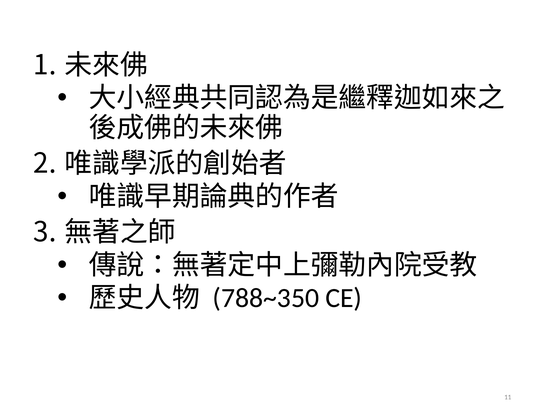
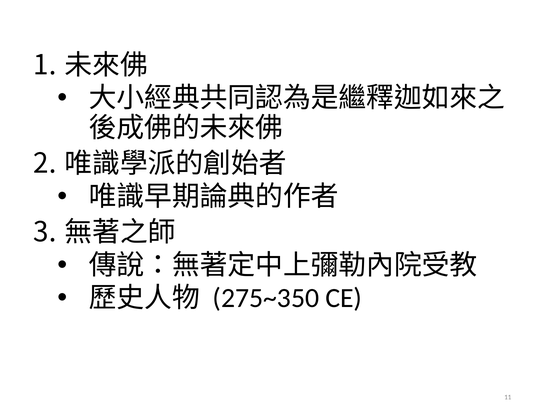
788~350: 788~350 -> 275~350 (266, 298)
